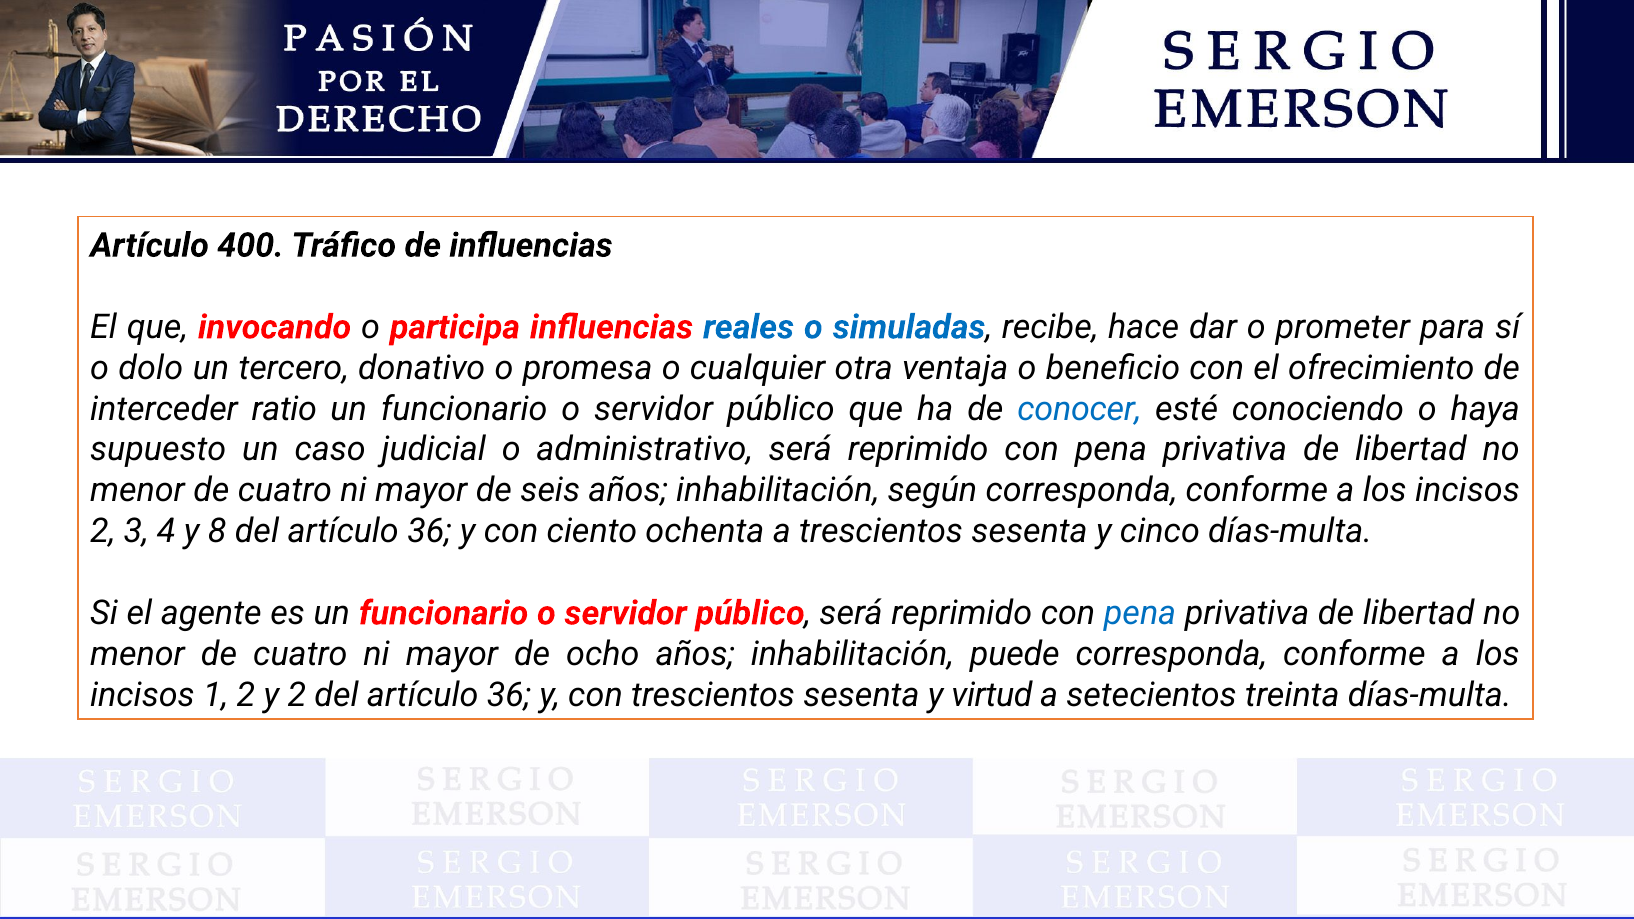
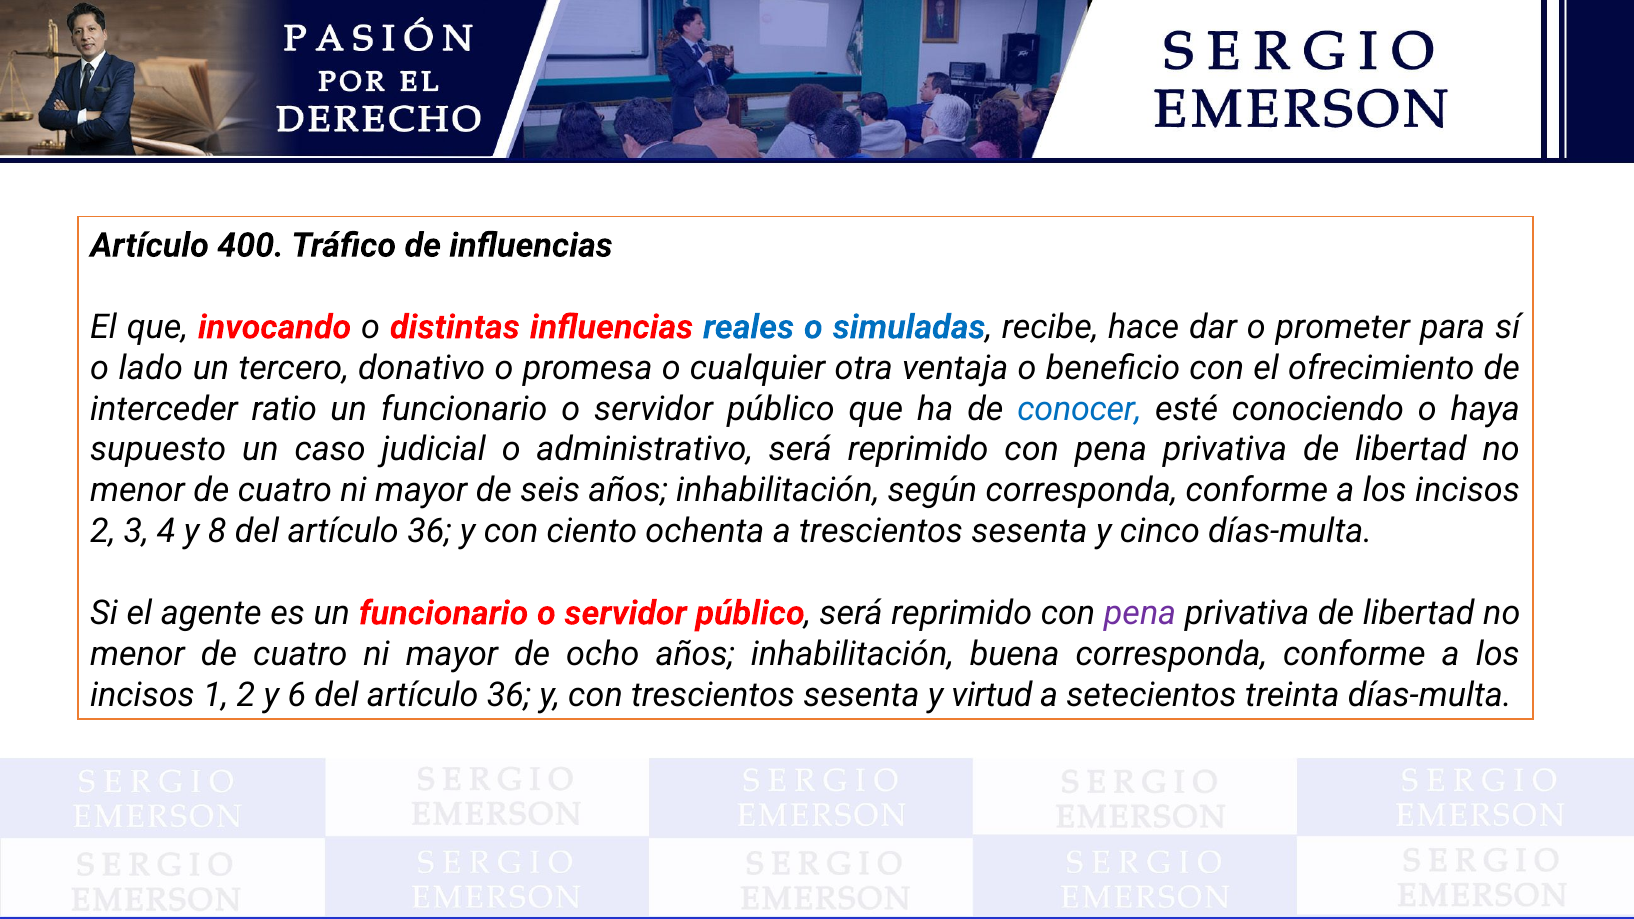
participa: participa -> distintas (455, 327)
dolo: dolo -> lado (151, 368)
pena colour: blue -> purple (1140, 613)
puede: puede -> buena (1015, 654)
y 2: 2 -> 6 (297, 695)
